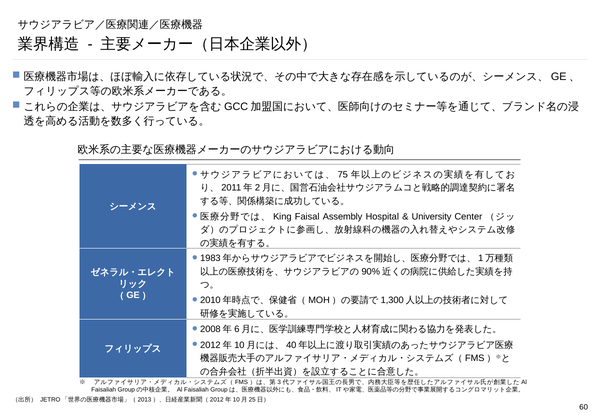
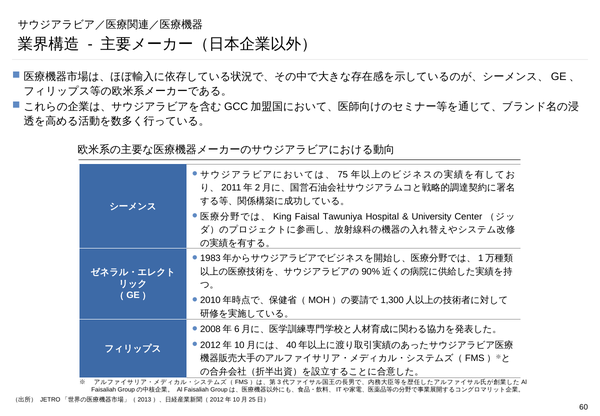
Assembly: Assembly -> Tawuniya (343, 216)
